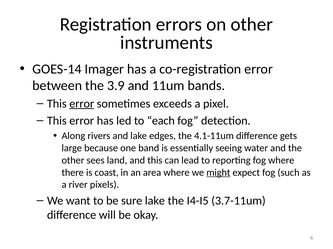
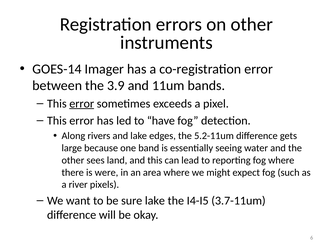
each: each -> have (161, 121)
4.1-11um: 4.1-11um -> 5.2-11um (214, 136)
coast: coast -> were (106, 173)
might underline: present -> none (218, 173)
